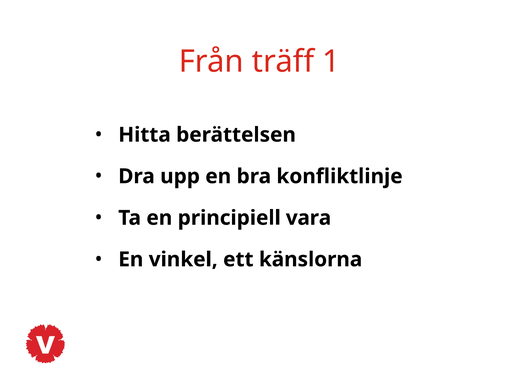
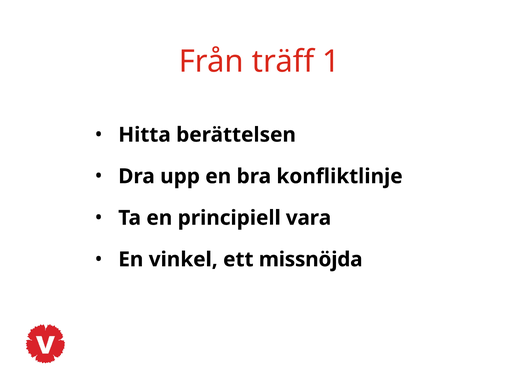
känslorna: känslorna -> missnöjda (311, 260)
